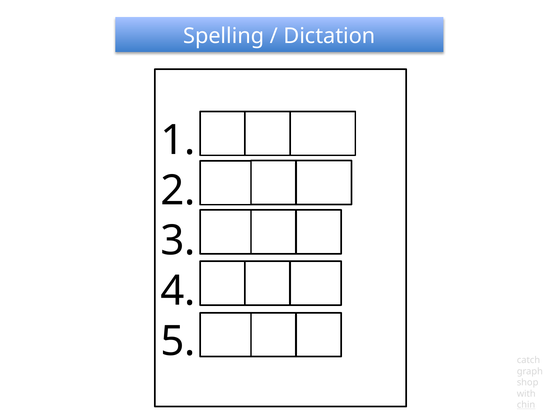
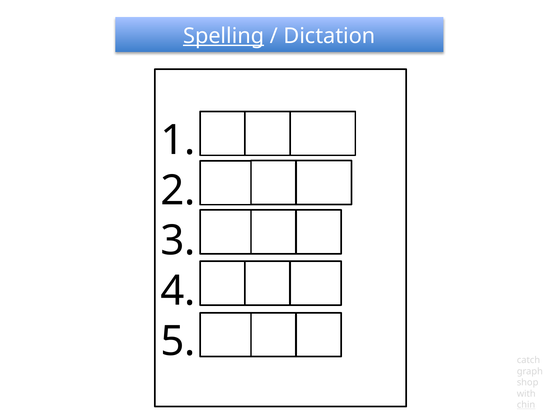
Spelling underline: none -> present (224, 36)
